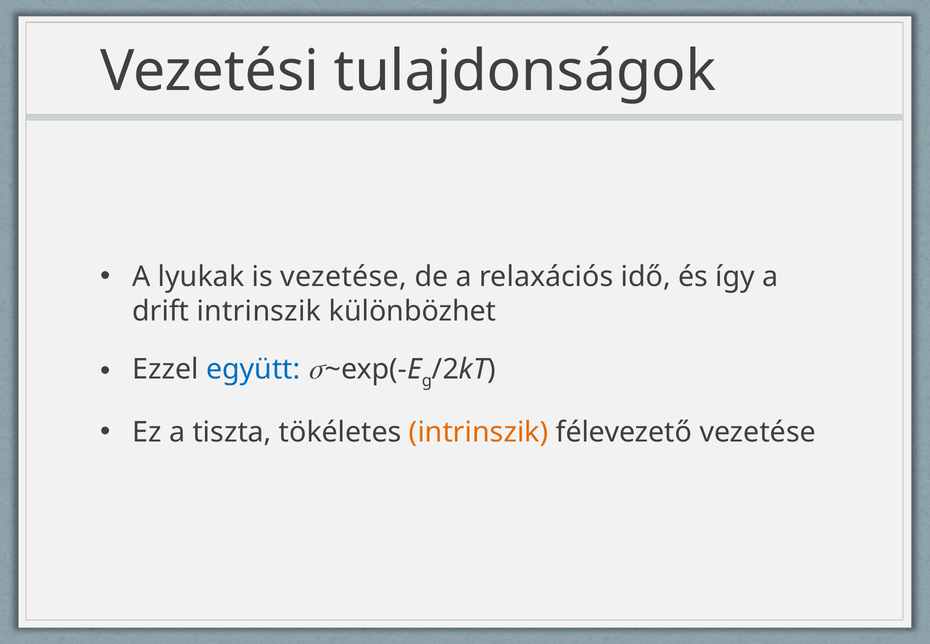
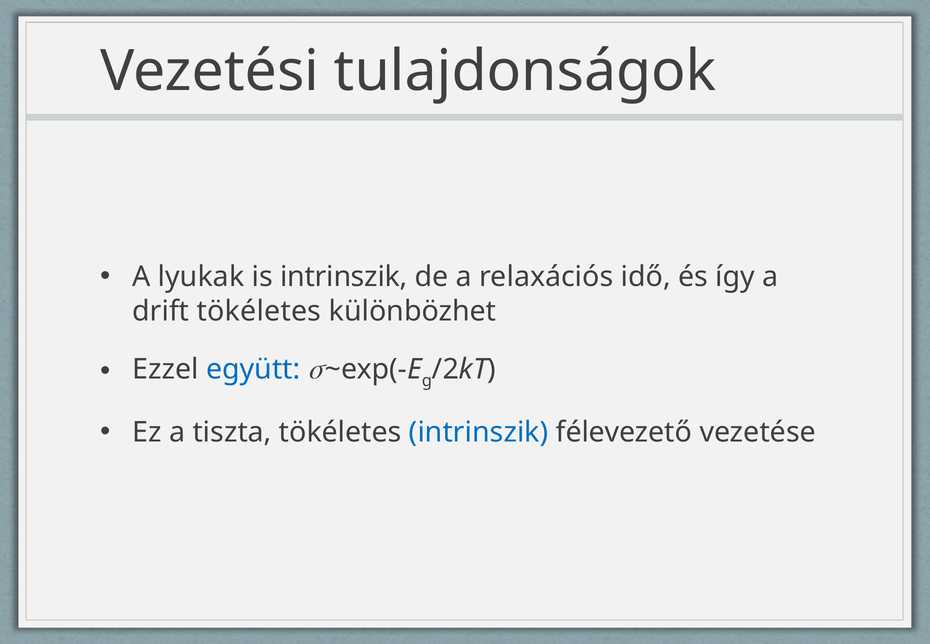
is vezetése: vezetése -> intrinszik (344, 277)
drift intrinszik: intrinszik -> tökéletes (259, 311)
intrinszik colour: orange -> blue (479, 432)
